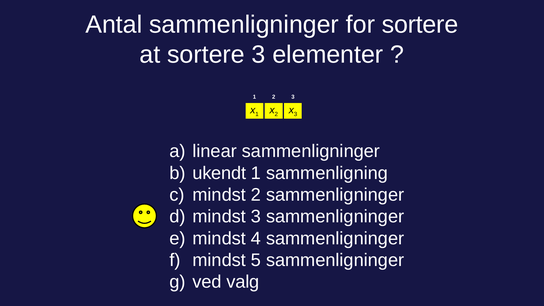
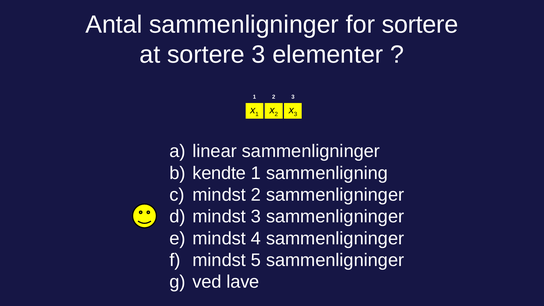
ukendt: ukendt -> kendte (219, 173)
valg: valg -> lave (243, 282)
